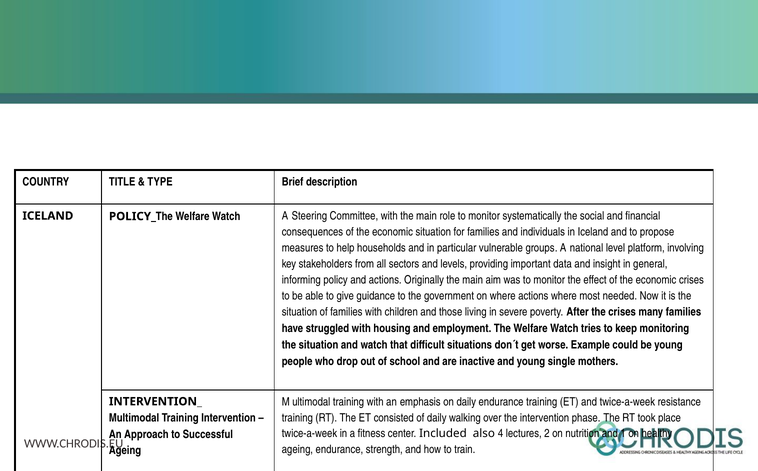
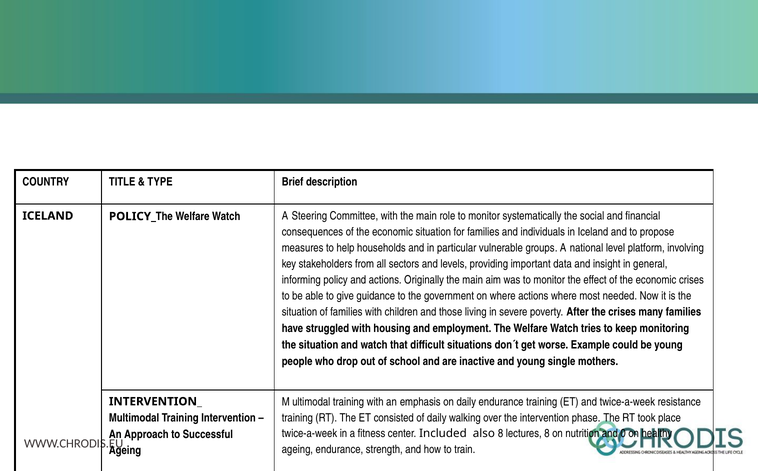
also 4: 4 -> 8 (501, 434)
lectures 2: 2 -> 8 (547, 434)
1: 1 -> 0 (623, 434)
